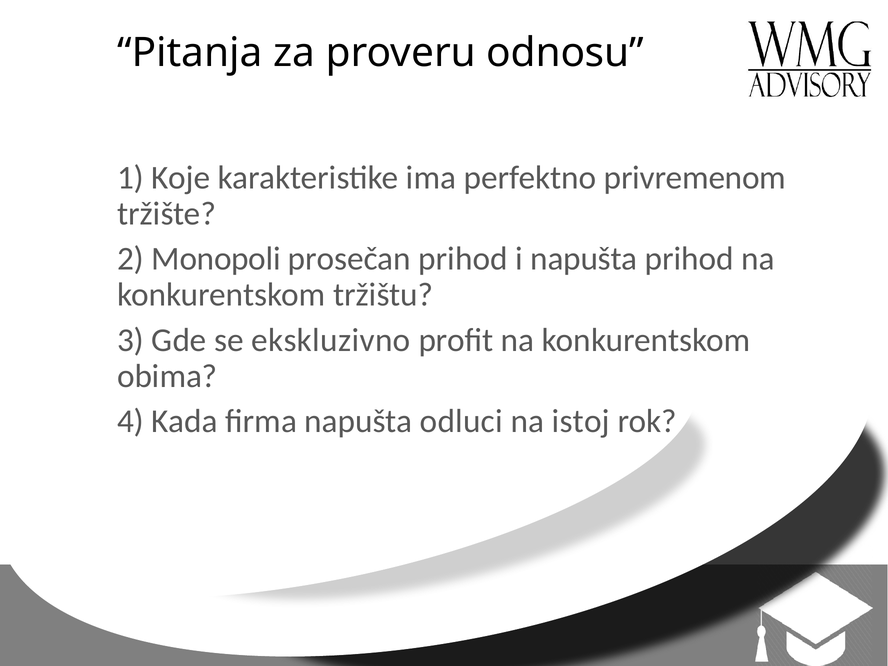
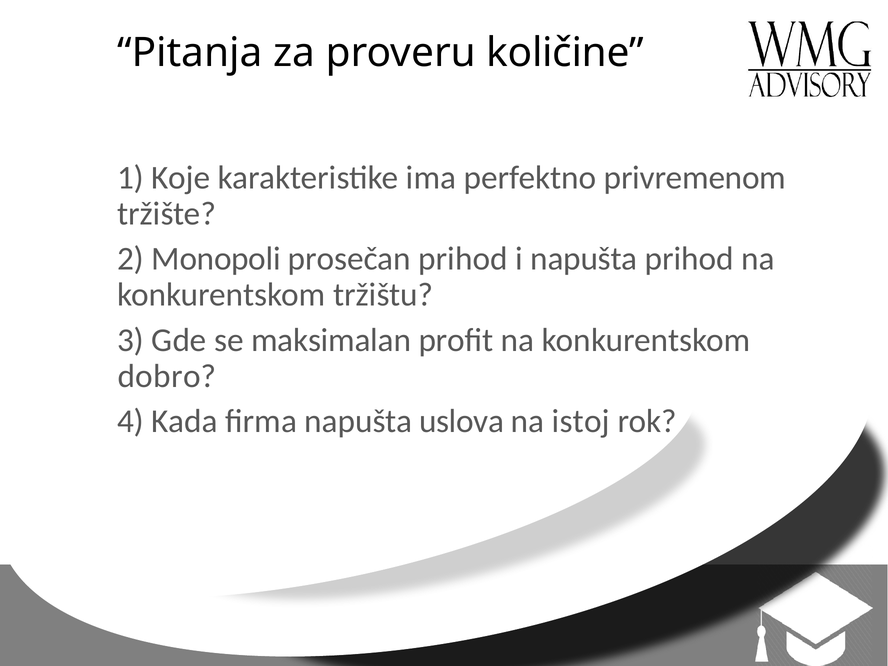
odnosu: odnosu -> količine (565, 53)
ekskluzivno: ekskluzivno -> maksimalan (331, 340)
obima: obima -> dobro (167, 376)
odluci: odluci -> uslova (462, 421)
